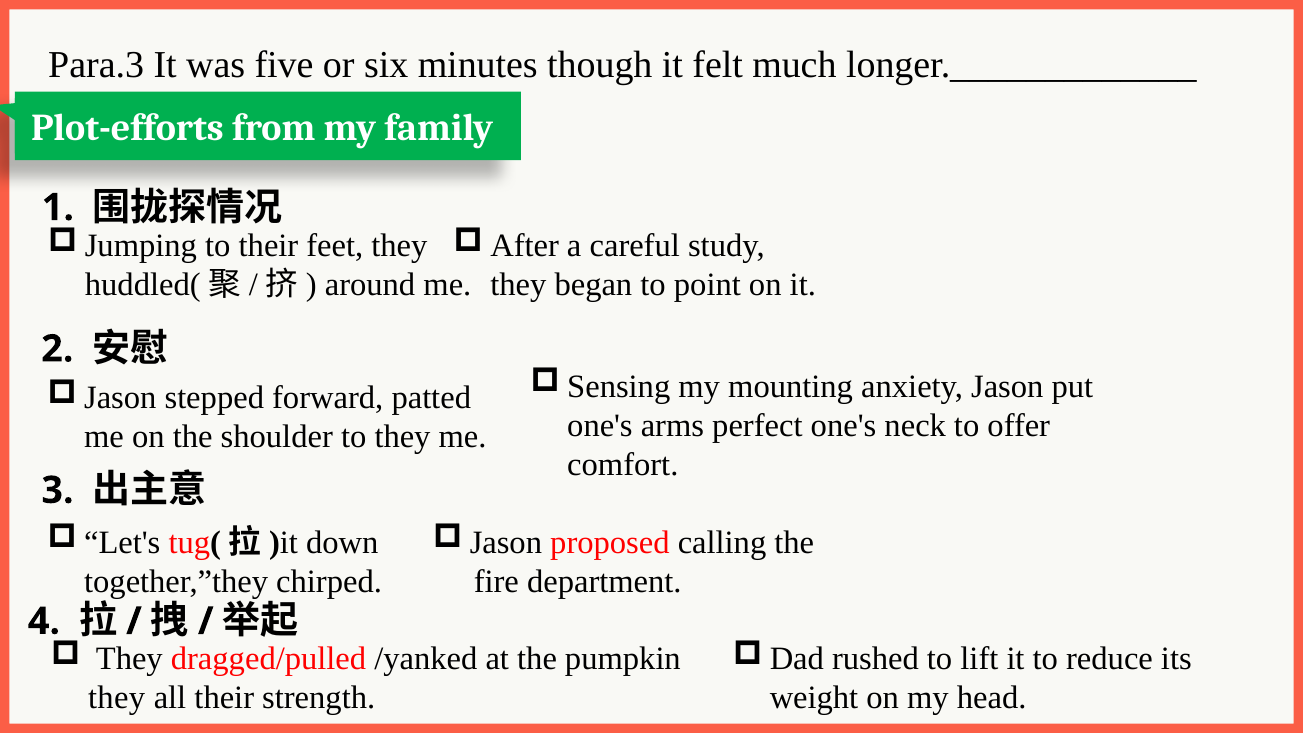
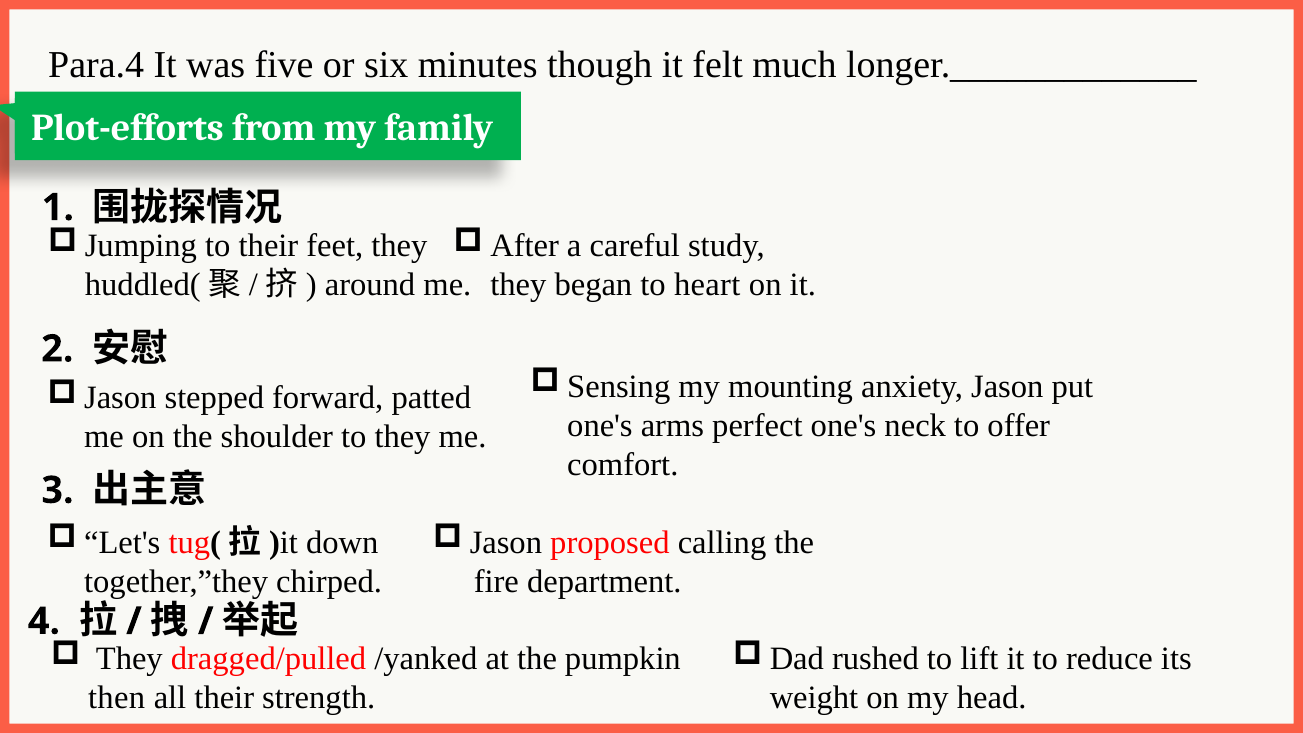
Para.3: Para.3 -> Para.4 (96, 65)
point: point -> heart (707, 285)
they: they -> then (117, 698)
